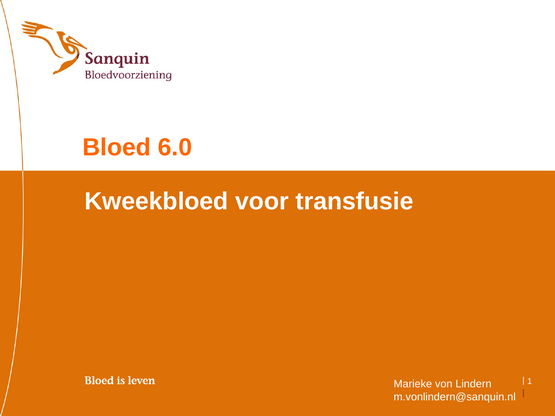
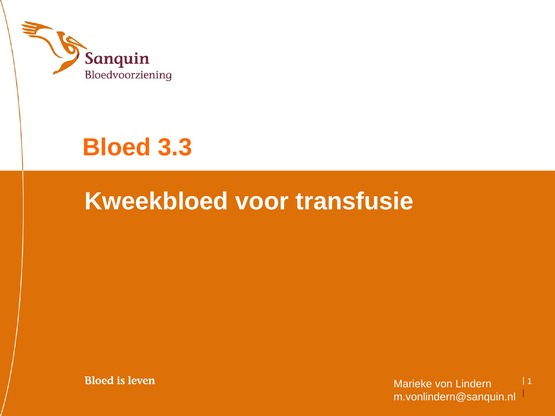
6.0: 6.0 -> 3.3 (175, 147)
